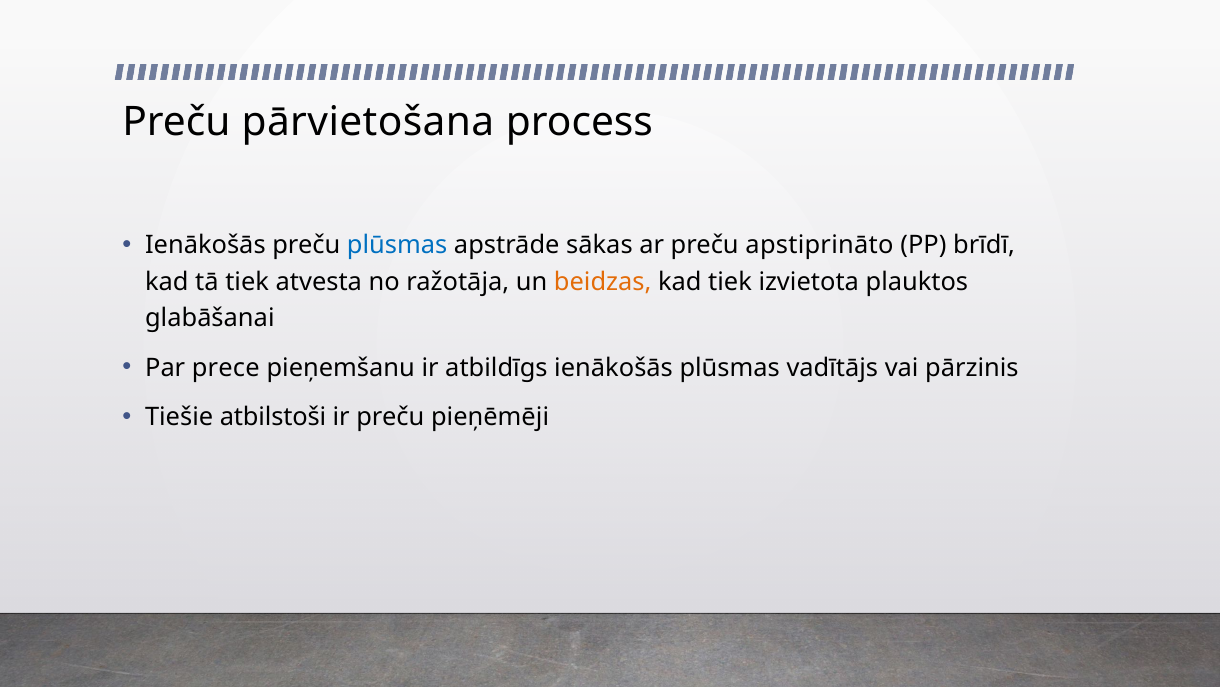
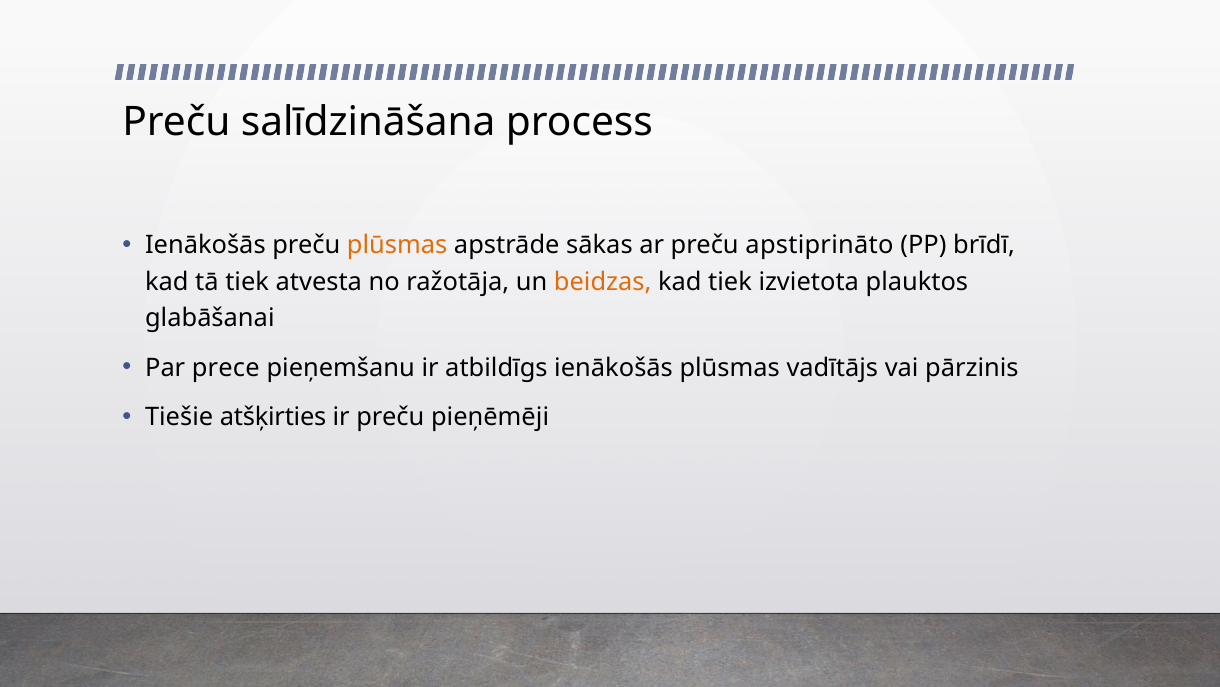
pārvietošana: pārvietošana -> salīdzināšana (368, 122)
plūsmas colour: blue -> orange (397, 245)
atbilstoši: atbilstoši -> atšķirties (273, 417)
